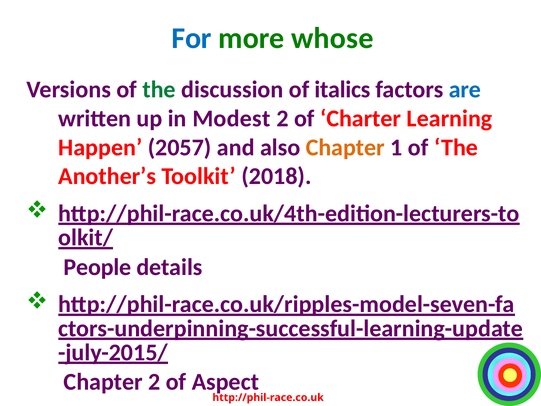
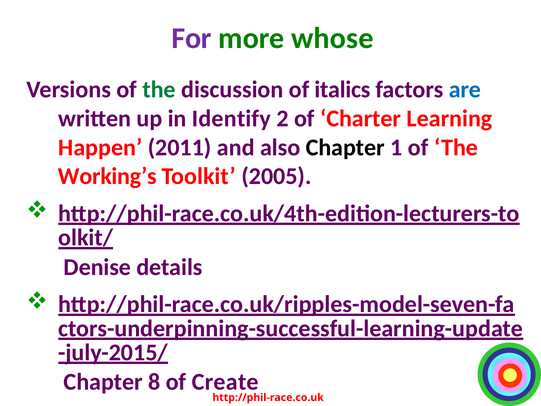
For colour: blue -> purple (192, 38)
Modest: Modest -> Identify (231, 118)
2057: 2057 -> 2011 (180, 147)
Chapter colour: orange -> black (345, 147)
Another’s: Another’s -> Working’s (107, 176)
2018: 2018 -> 2005 (276, 176)
People: People -> Denise (97, 267)
Chapter 2: 2 -> 8 (154, 382)
Aspect: Aspect -> Create (225, 382)
